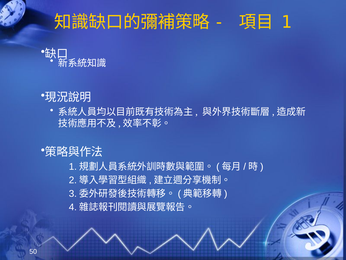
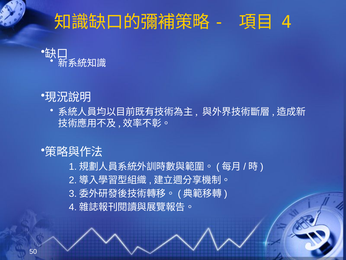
1: 1 -> 4 (287, 22)
